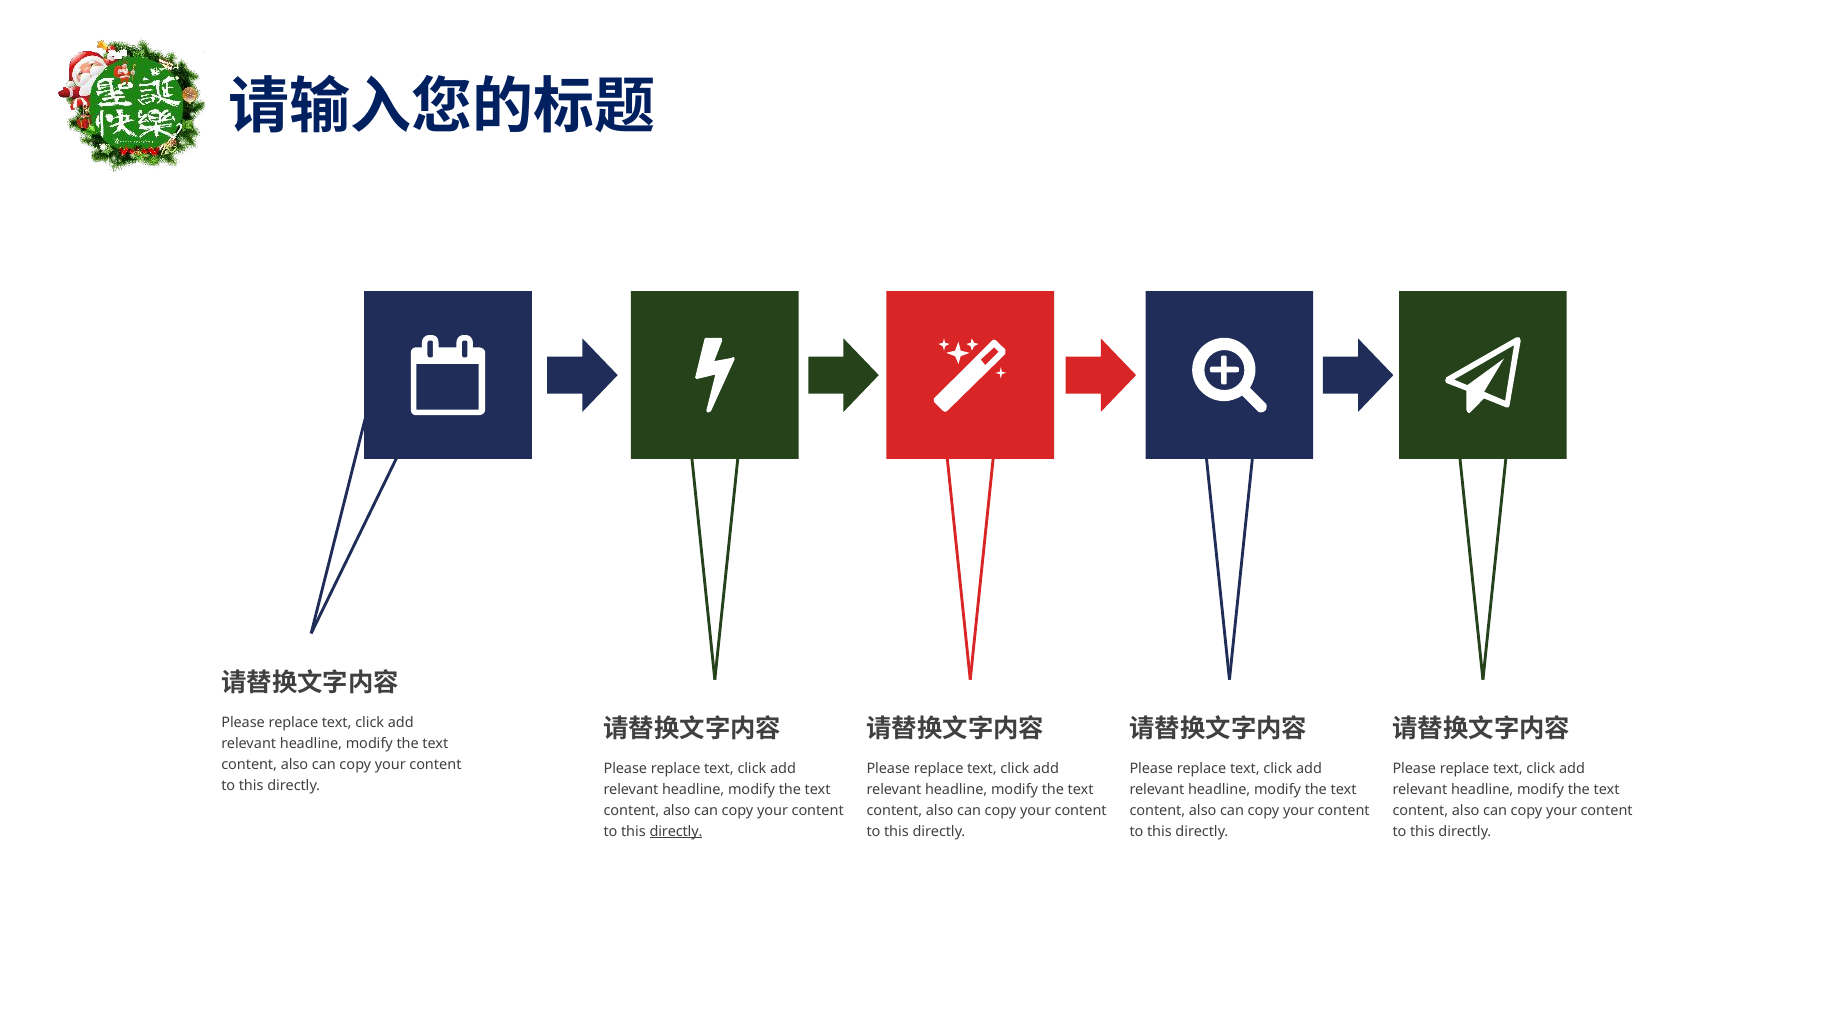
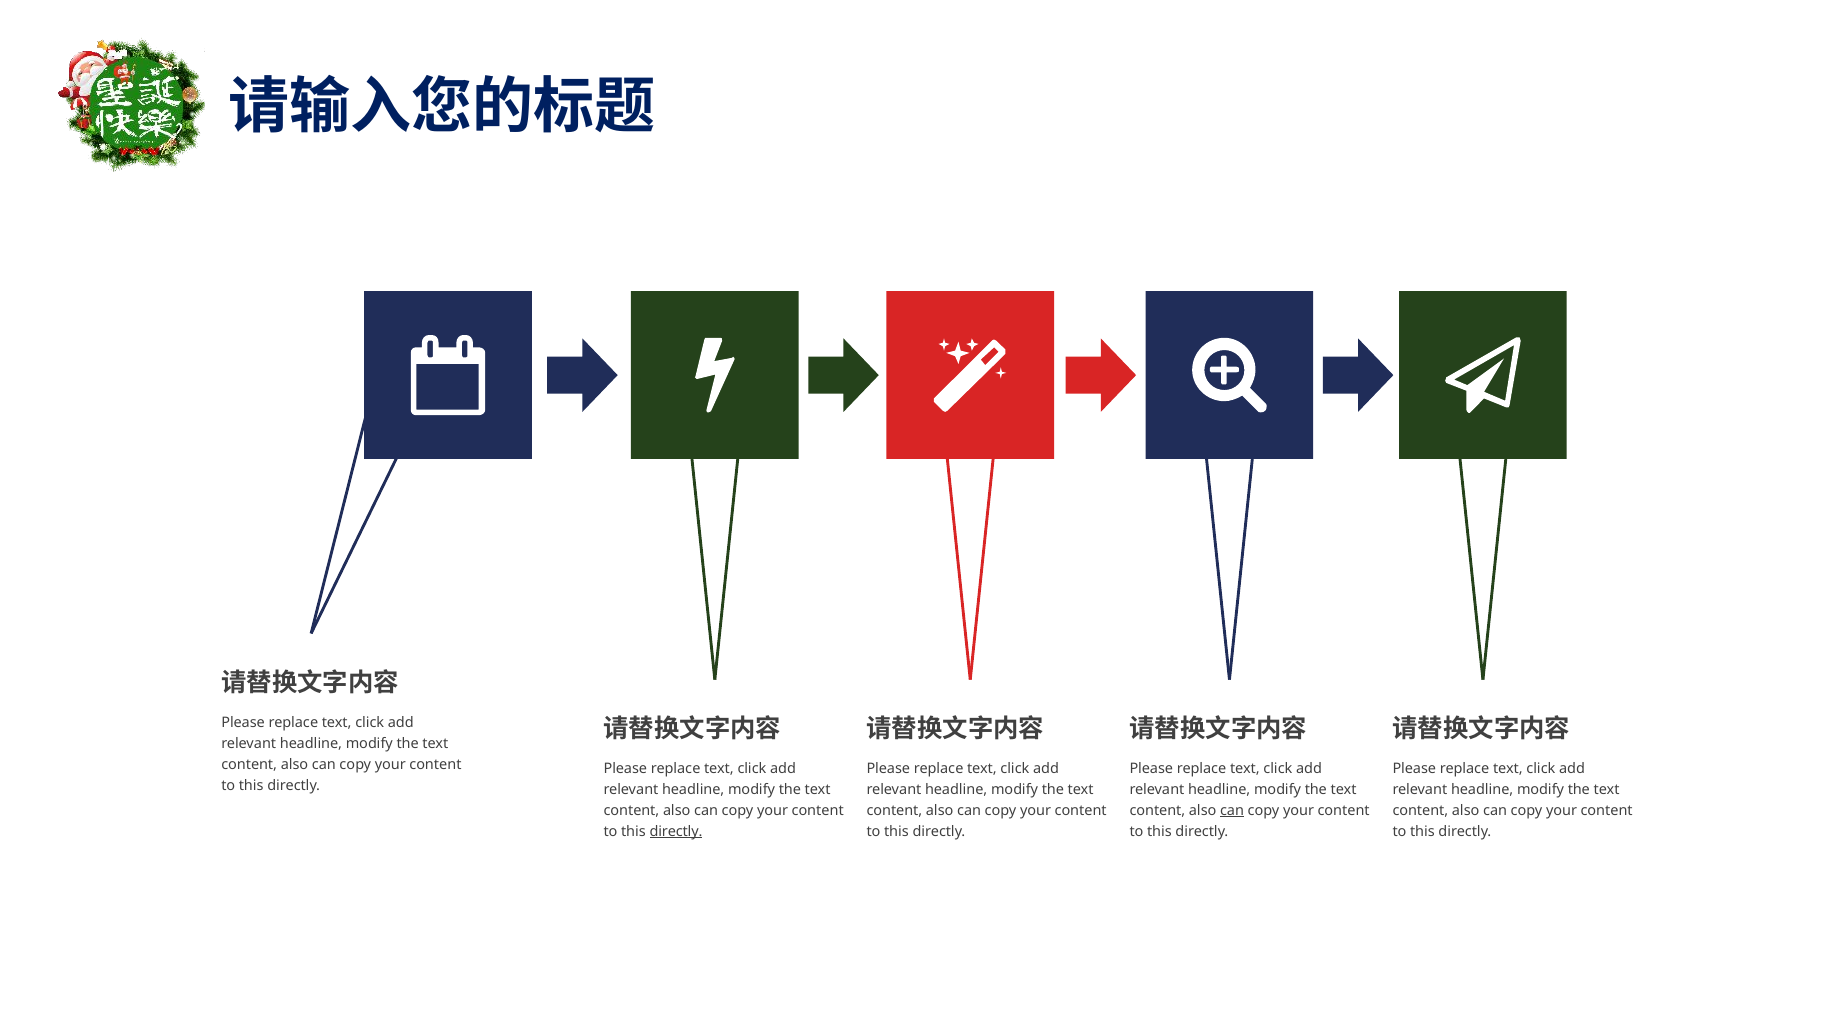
can underline: none -> present (1232, 810)
